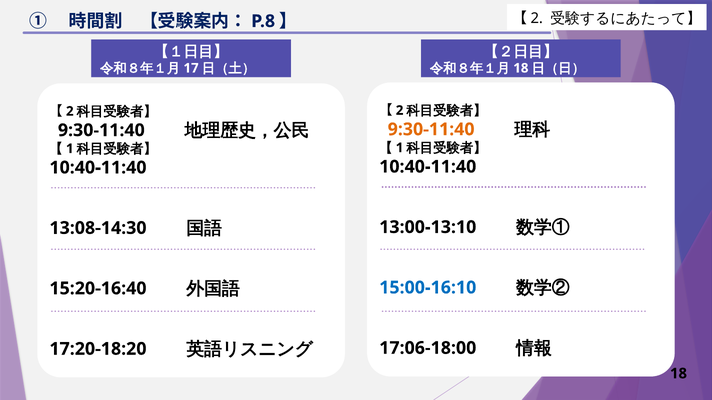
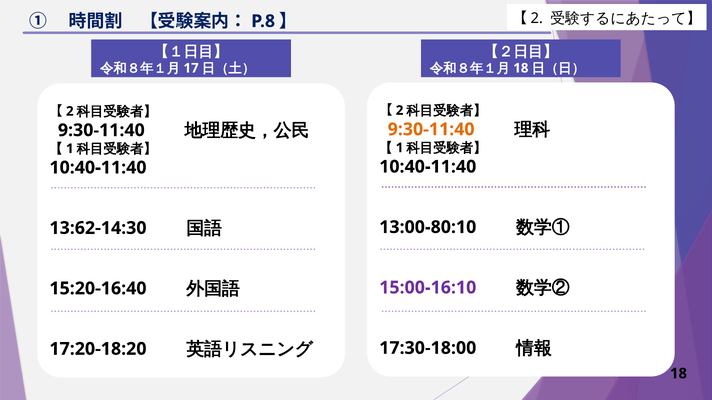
13:00-13:10: 13:00-13:10 -> 13:00-80:10 (428, 227)
13:08-14:30: 13:08-14:30 -> 13:62-14:30 (98, 228)
15:00-16:10 colour: blue -> purple (428, 288)
17:06-18:00: 17:06-18:00 -> 17:30-18:00 (428, 348)
